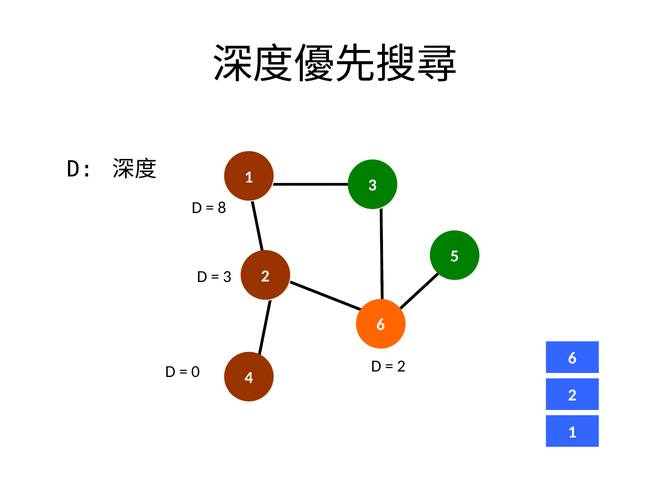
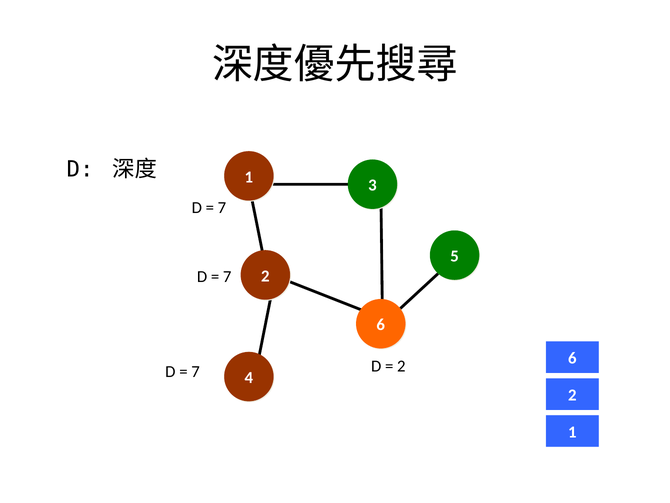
8: 8 -> 7 (222, 208)
3: 3 -> 7 (227, 276)
0: 0 -> 7 (196, 371)
